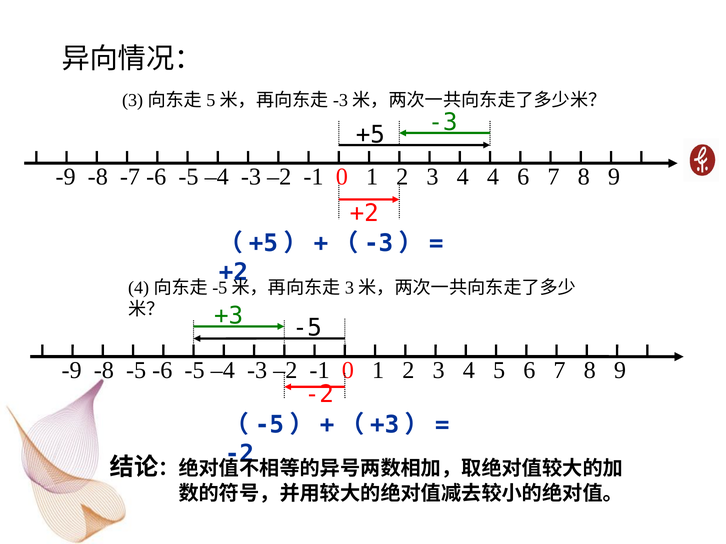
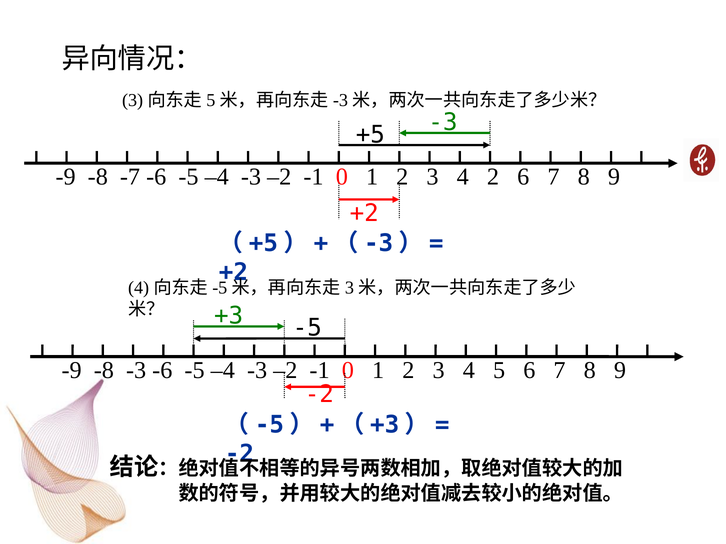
4 4: 4 -> 2 (493, 177)
-8 -5: -5 -> -3 (136, 371)
